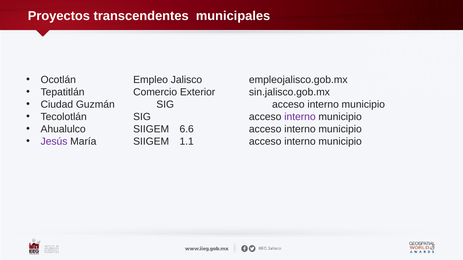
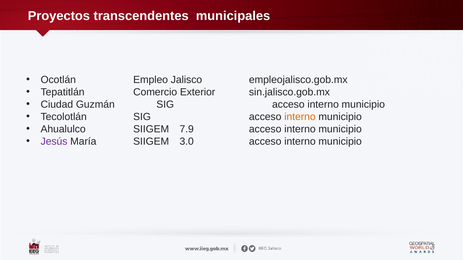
interno colour: purple -> orange (300, 117)
6.6: 6.6 -> 7.9 (187, 129)
1.1: 1.1 -> 3.0 (187, 142)
